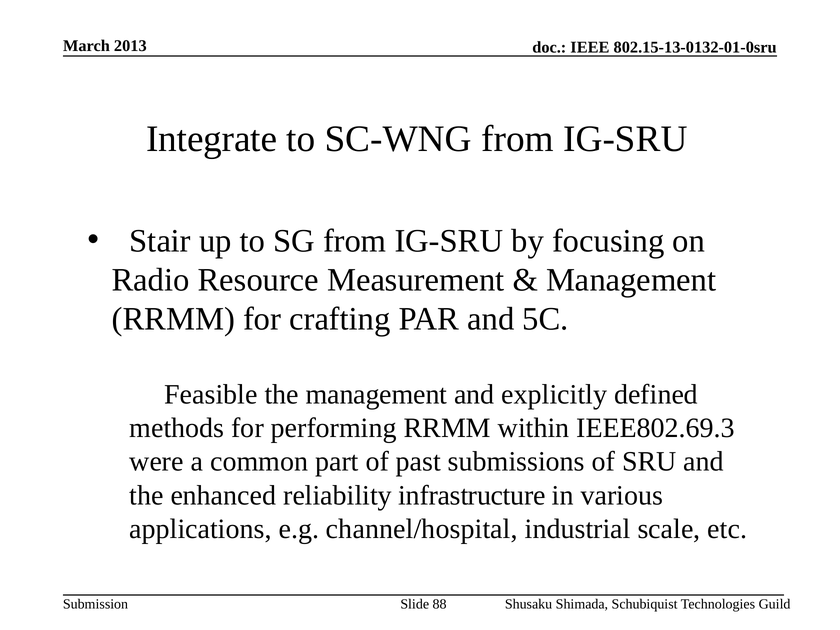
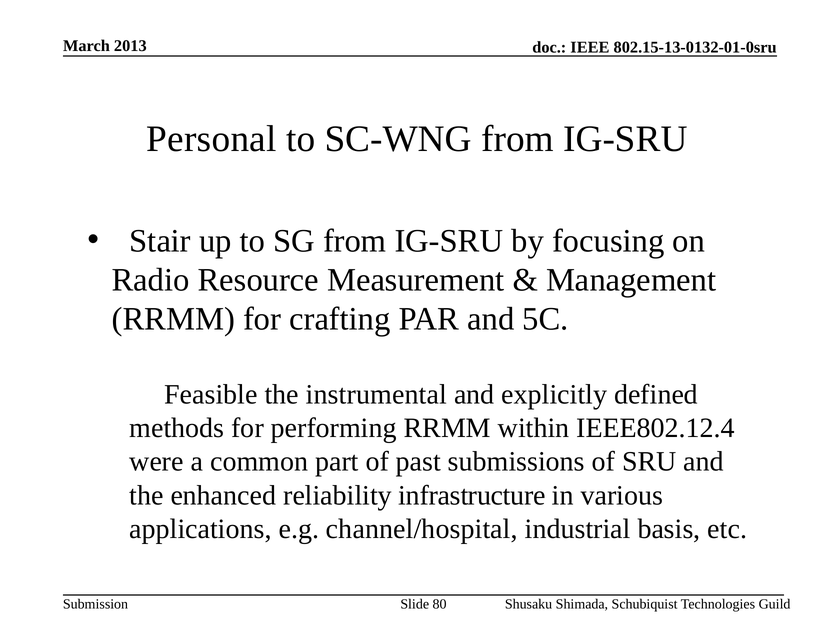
Integrate: Integrate -> Personal (211, 139)
the management: management -> instrumental (376, 395)
IEEE802.69.3: IEEE802.69.3 -> IEEE802.12.4 (656, 428)
scale: scale -> basis (669, 529)
88: 88 -> 80 (440, 604)
